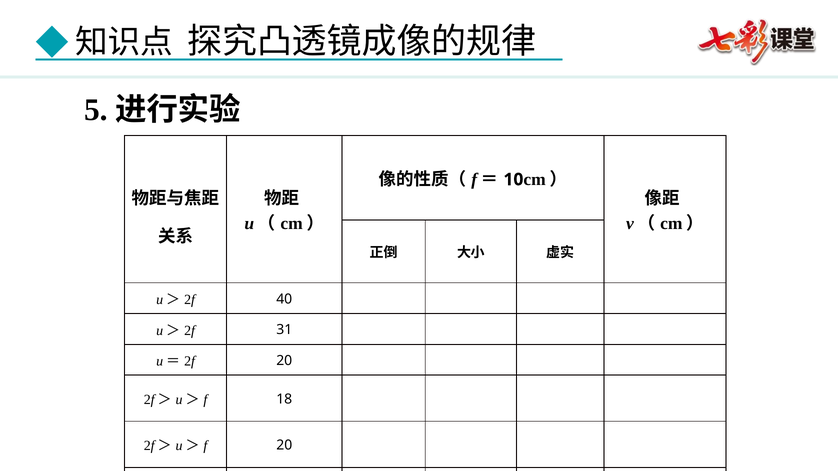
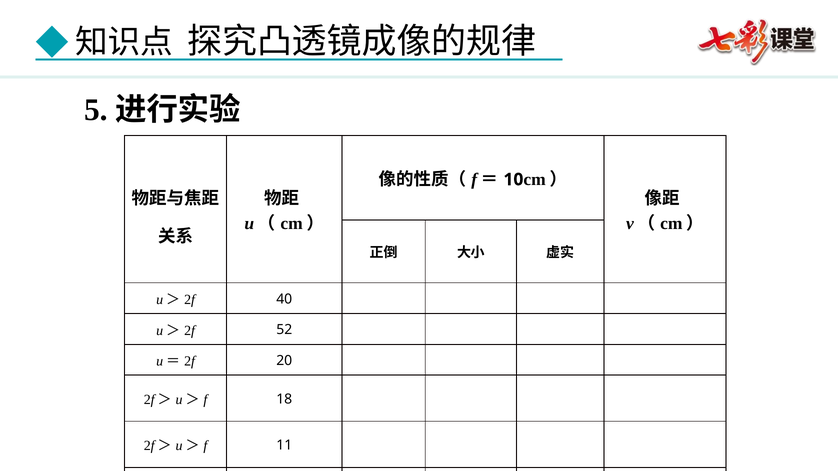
31: 31 -> 52 (284, 330)
20: 20 -> 11 (284, 445)
